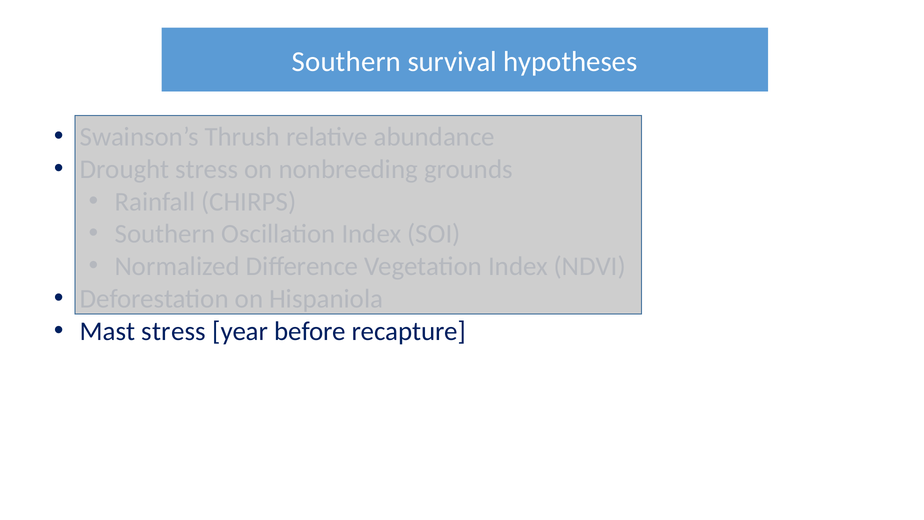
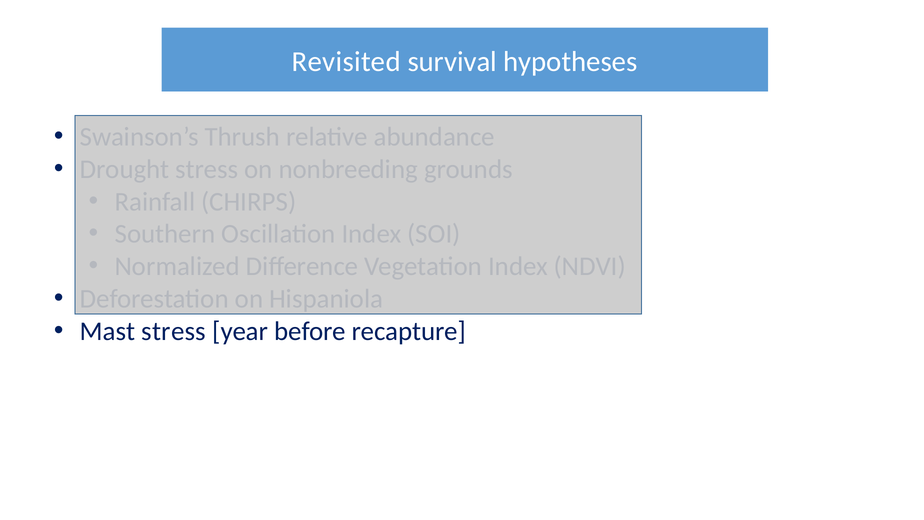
Southern: Southern -> Revisited (346, 62)
